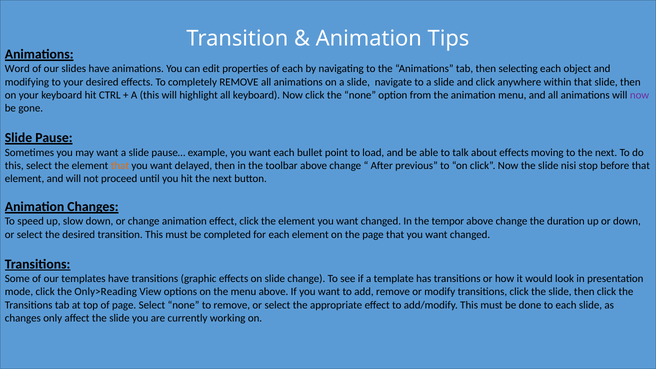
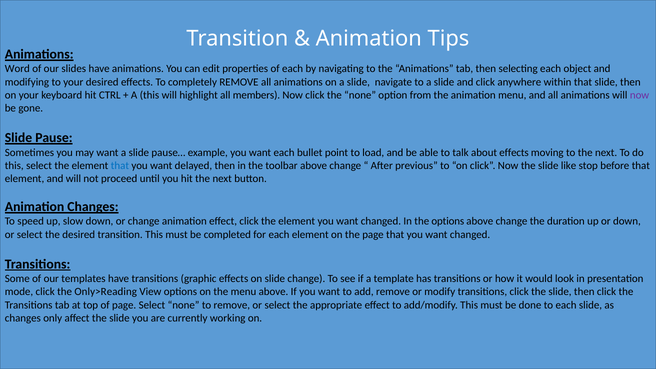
all keyboard: keyboard -> members (256, 95)
that colour: orange -> blue (120, 166)
nisi: nisi -> like (569, 166)
the tempor: tempor -> options (448, 221)
